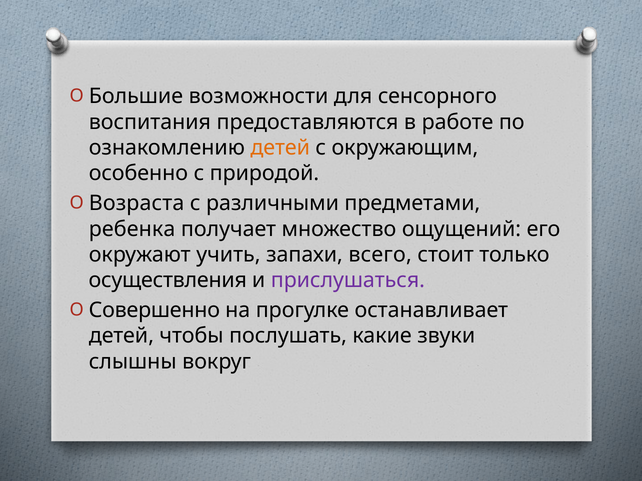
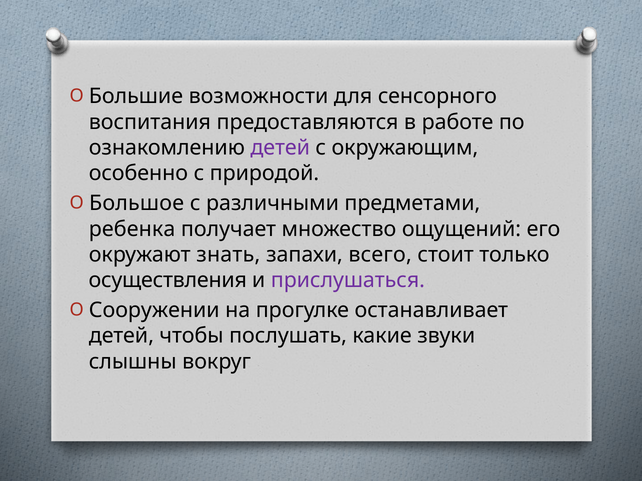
детей colour: orange -> purple (280, 148)
Возраста: Возраста -> Большое (137, 204)
учить: учить -> знать (228, 255)
Совершенно: Совершенно -> Сооружении (154, 310)
